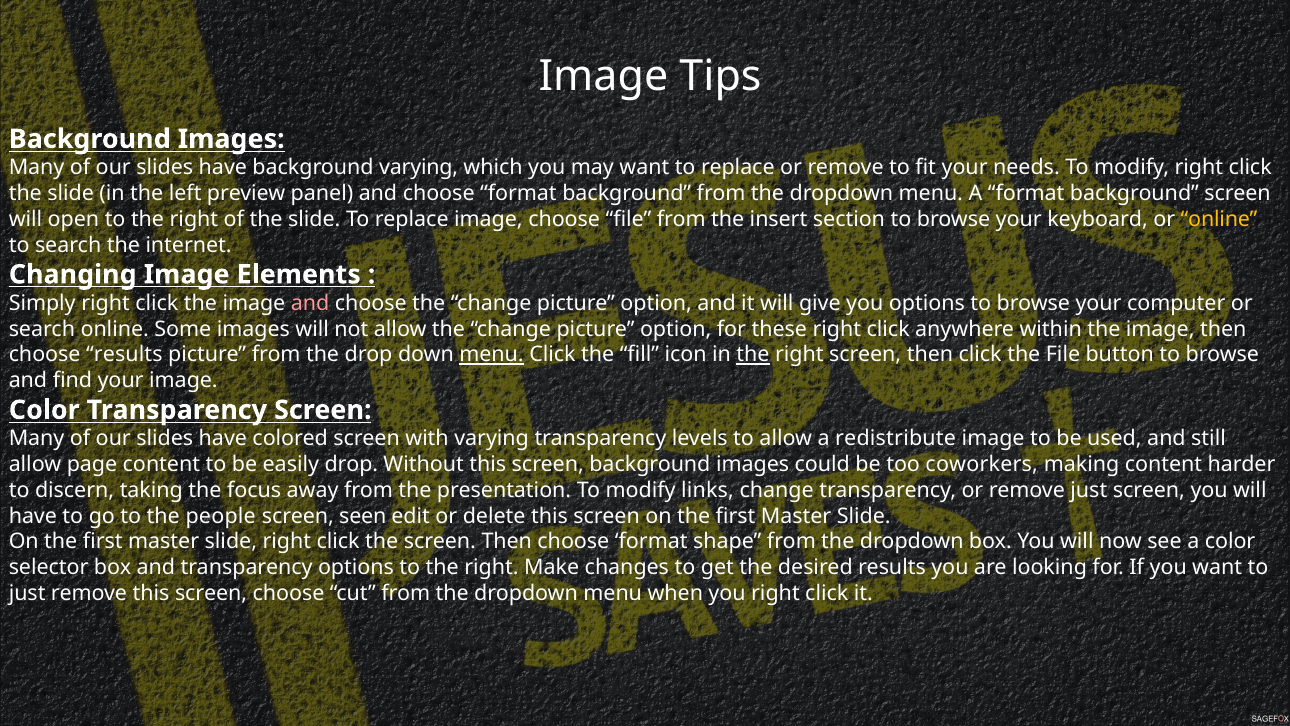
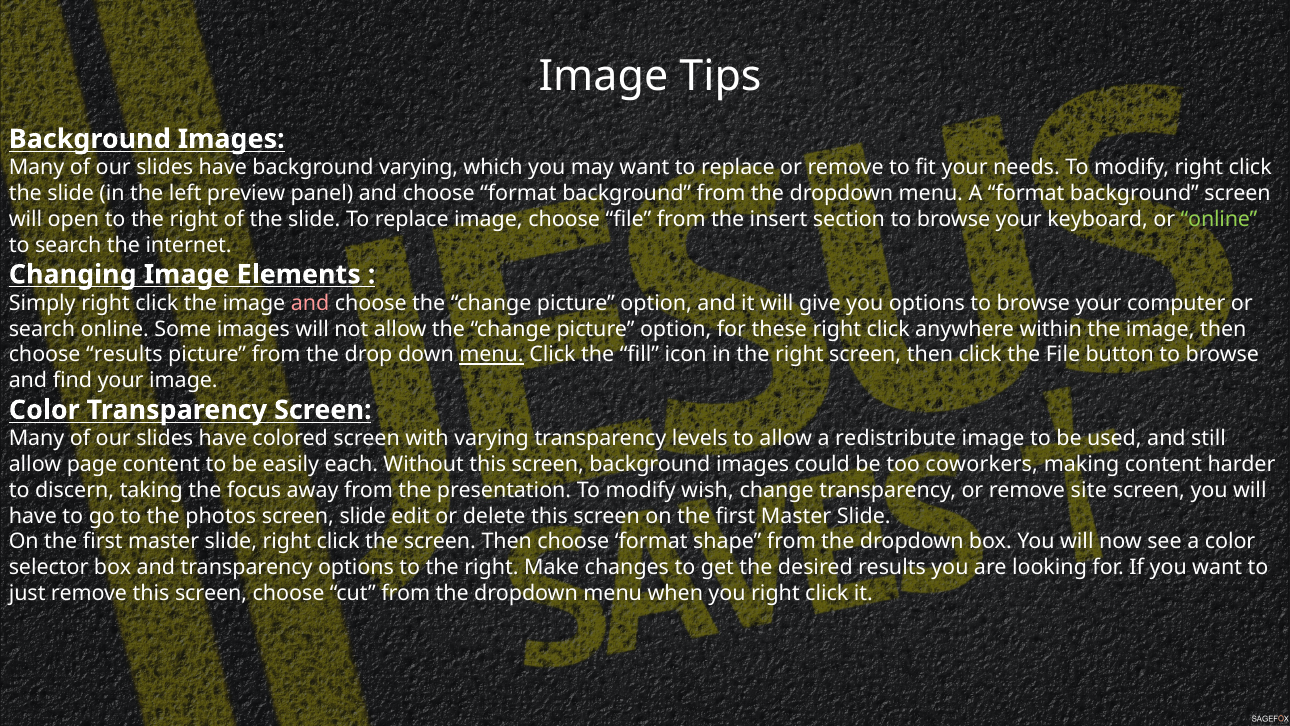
online colour: yellow -> light green (1219, 219)
the underline: present -> none (753, 355)
easily drop: drop -> each (351, 464)
links: links -> wish (708, 490)
remove just: just -> site (1089, 490)
people: people -> photos (221, 516)
screen seen: seen -> slide (363, 516)
